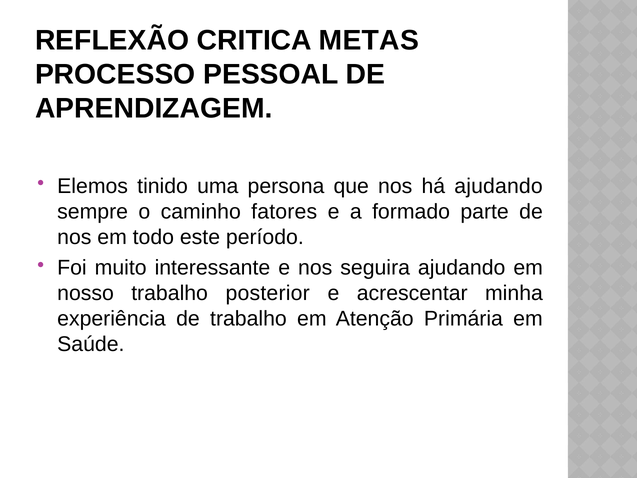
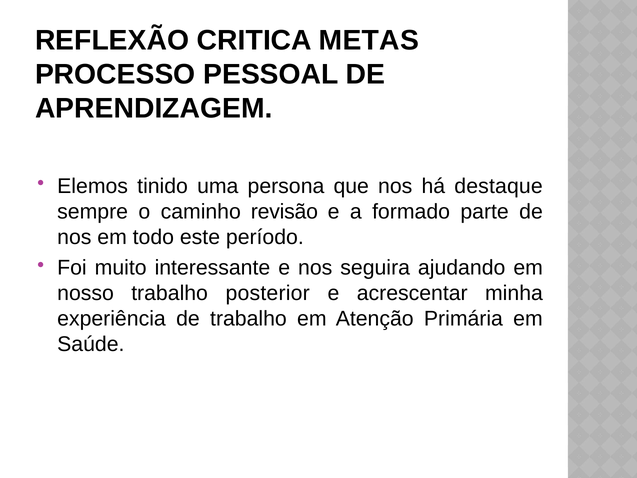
há ajudando: ajudando -> destaque (499, 186)
fatores: fatores -> revisão (284, 212)
